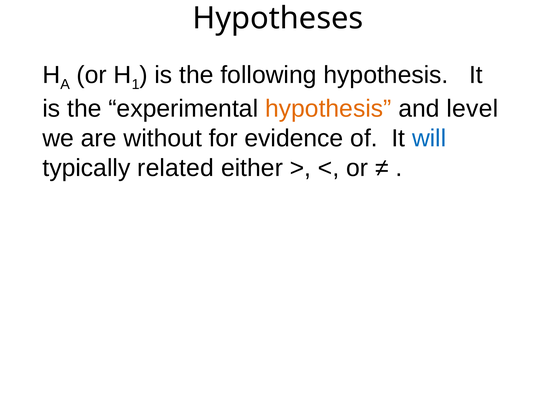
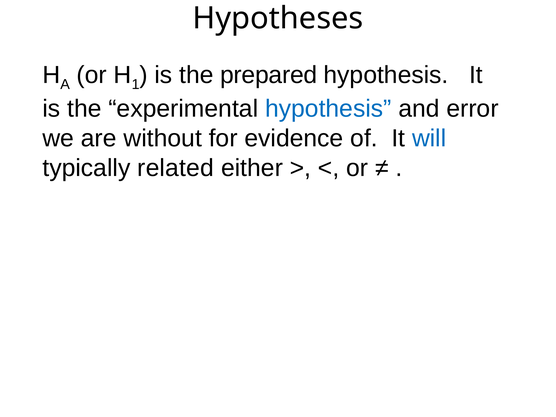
following: following -> prepared (269, 75)
hypothesis colour: orange -> blue (328, 109)
level: level -> error (473, 109)
